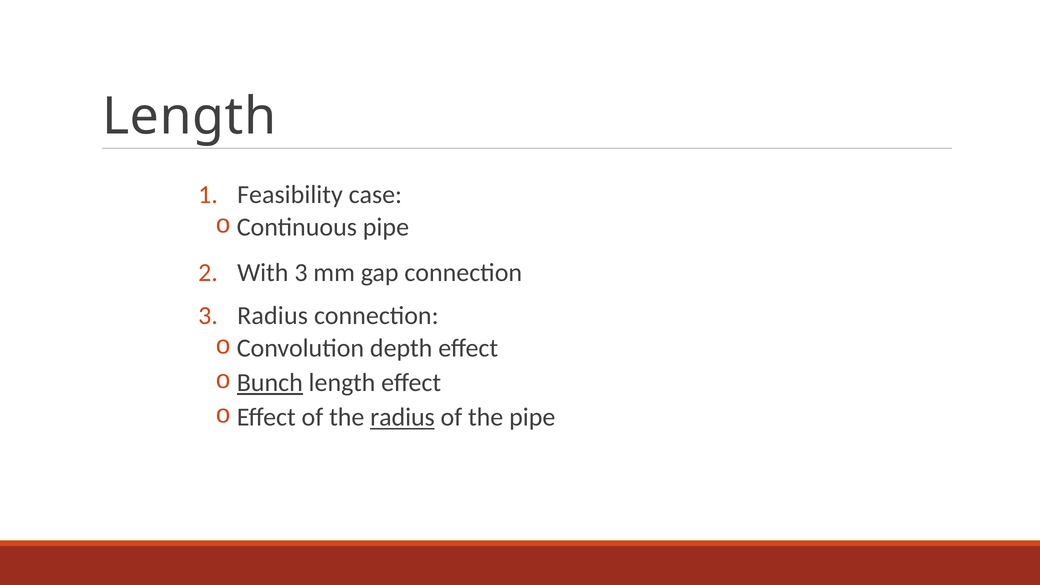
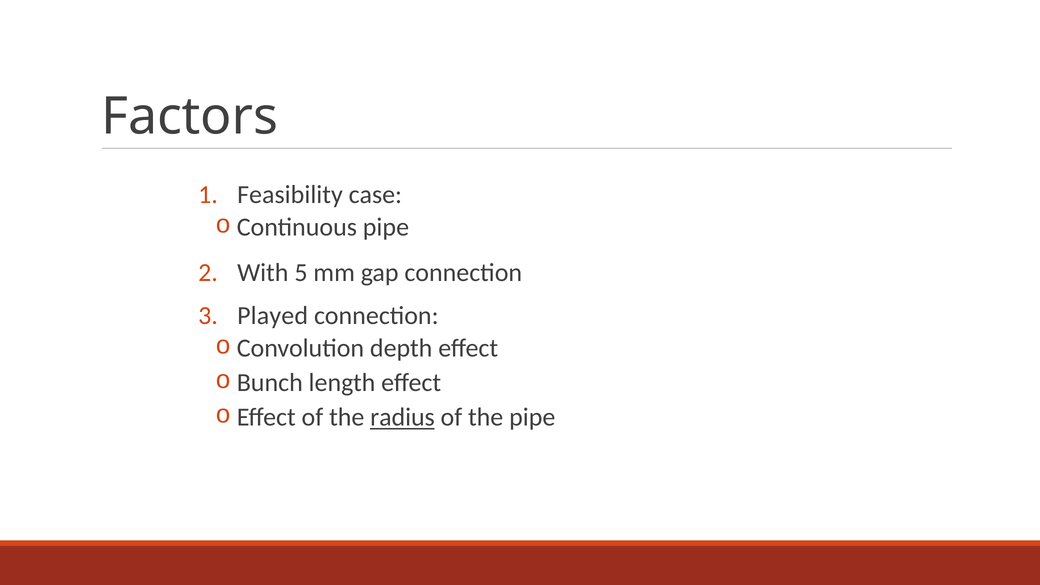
Length: Length -> Factors (190, 117)
With 3: 3 -> 5 (301, 273)
Radius: Radius -> Played (273, 316)
Bunch underline: present -> none (270, 383)
